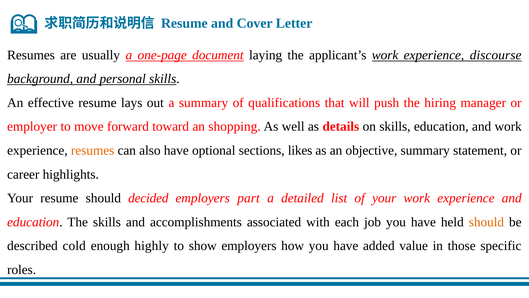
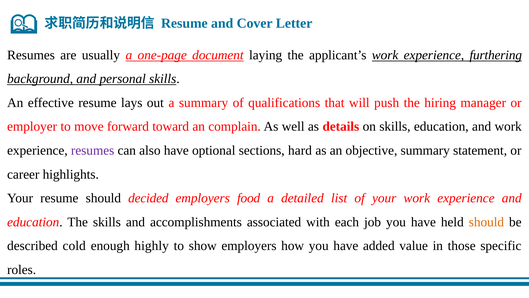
discourse: discourse -> furthering (496, 55)
shopping: shopping -> complain (235, 126)
resumes colour: orange -> purple (93, 150)
likes: likes -> hard (300, 150)
part: part -> food (249, 198)
